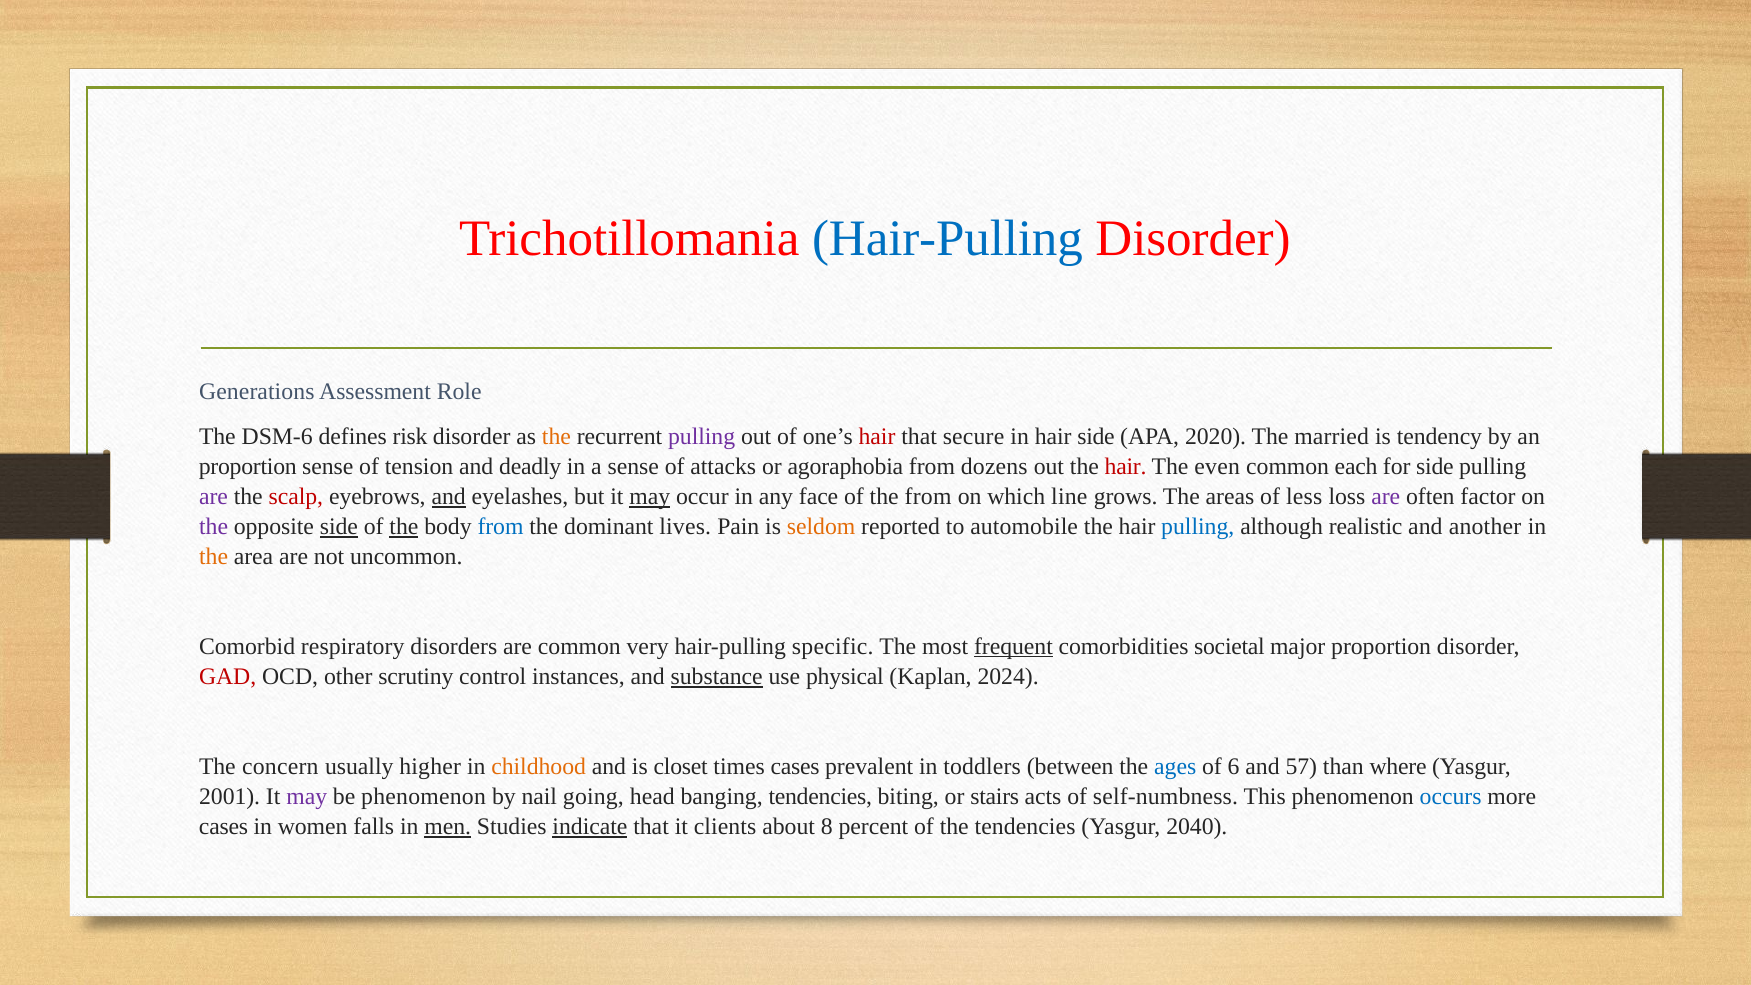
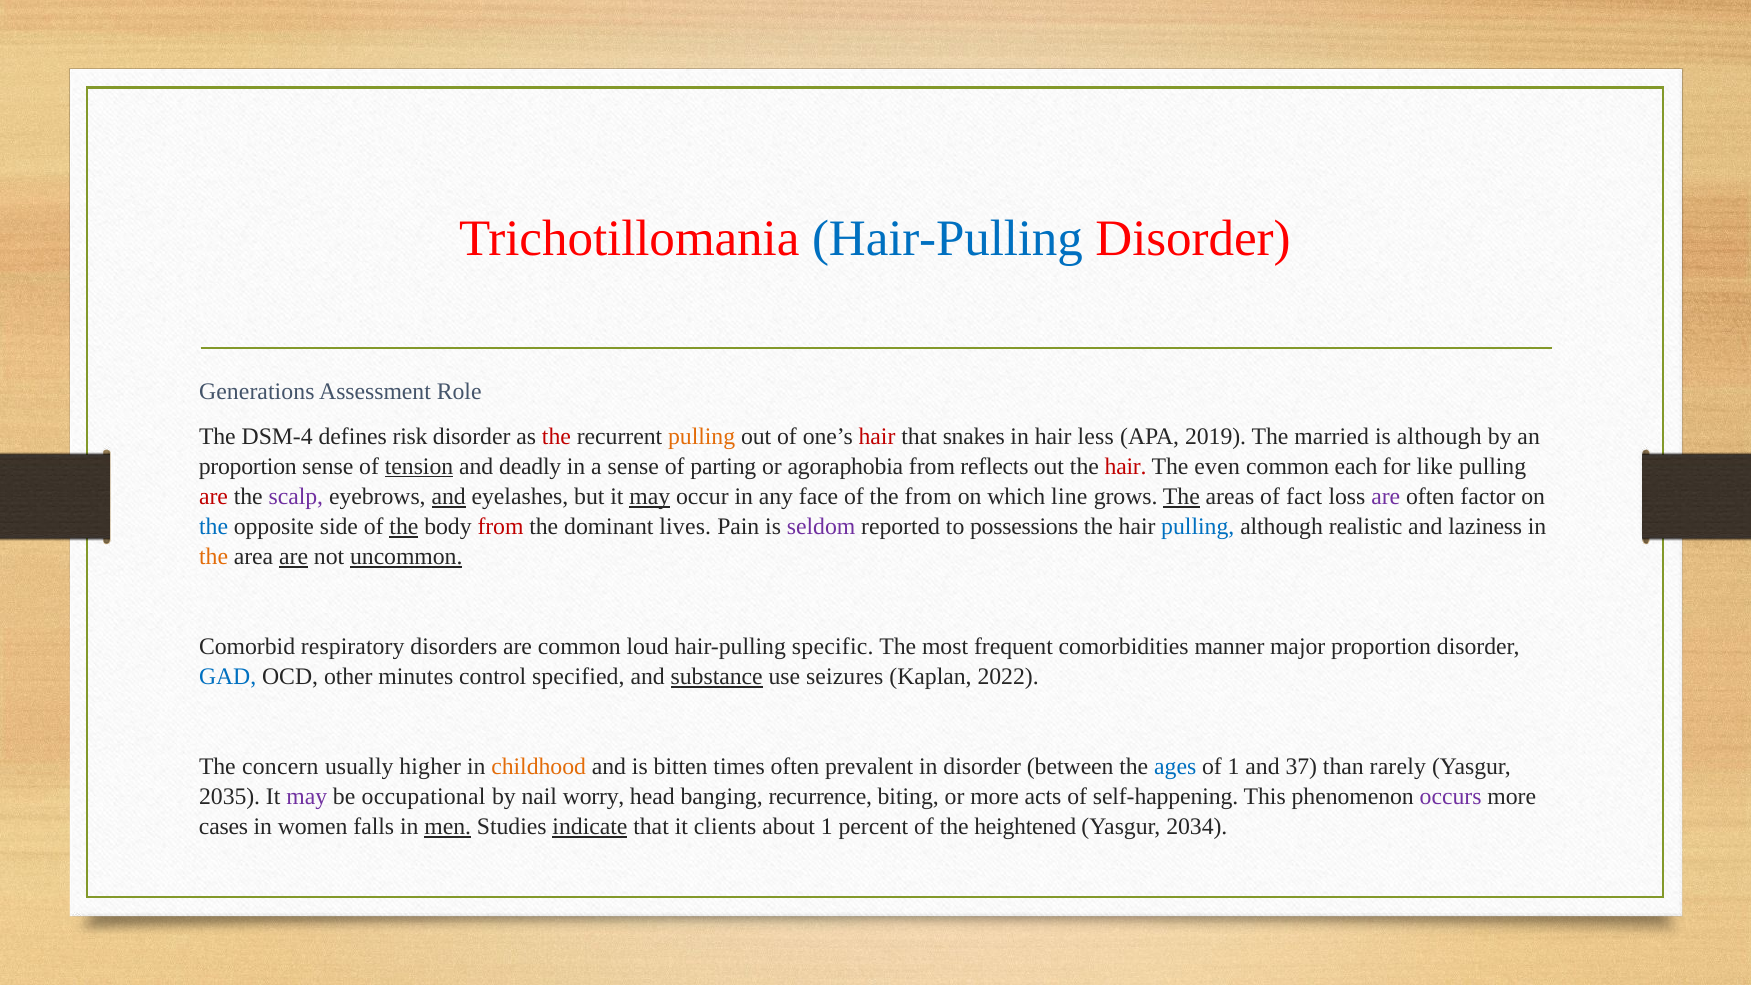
DSM-6: DSM-6 -> DSM-4 (277, 436)
the colour: orange -> red (556, 436)
pulling colour: purple -> orange (702, 436)
secure: secure -> snakes (974, 436)
hair side: side -> less (1096, 436)
2020: 2020 -> 2019 (1216, 436)
is tendency: tendency -> although (1439, 436)
tension underline: none -> present (419, 466)
attacks: attacks -> parting (723, 466)
dozens: dozens -> reflects (995, 466)
for side: side -> like (1435, 466)
are colour: purple -> red (214, 497)
scalp colour: red -> purple (296, 497)
The underline: none -> present (1181, 497)
less: less -> fact (1304, 497)
the colour: purple -> blue (214, 527)
side underline: present -> none (339, 527)
from colour: blue -> red (501, 527)
seldom colour: orange -> purple (821, 527)
automobile: automobile -> possessions (1024, 527)
another: another -> laziness (1485, 527)
are underline: none -> present (294, 557)
uncommon underline: none -> present (406, 557)
very: very -> loud (648, 647)
frequent underline: present -> none (1013, 647)
societal: societal -> manner (1229, 647)
GAD colour: red -> blue (228, 677)
scrutiny: scrutiny -> minutes (416, 677)
instances: instances -> specified (578, 677)
physical: physical -> seizures (845, 677)
2024: 2024 -> 2022 (1008, 677)
closet: closet -> bitten (681, 766)
times cases: cases -> often (795, 766)
in toddlers: toddlers -> disorder (982, 766)
of 6: 6 -> 1 (1234, 766)
57: 57 -> 37 (1301, 766)
where: where -> rarely (1398, 766)
2001: 2001 -> 2035 (230, 796)
be phenomenon: phenomenon -> occupational (424, 796)
going: going -> worry (594, 796)
banging tendencies: tendencies -> recurrence (820, 796)
or stairs: stairs -> more (995, 796)
self-numbness: self-numbness -> self-happening (1166, 796)
occurs colour: blue -> purple (1451, 796)
about 8: 8 -> 1 (827, 827)
the tendencies: tendencies -> heightened (1025, 827)
2040: 2040 -> 2034 (1197, 827)
